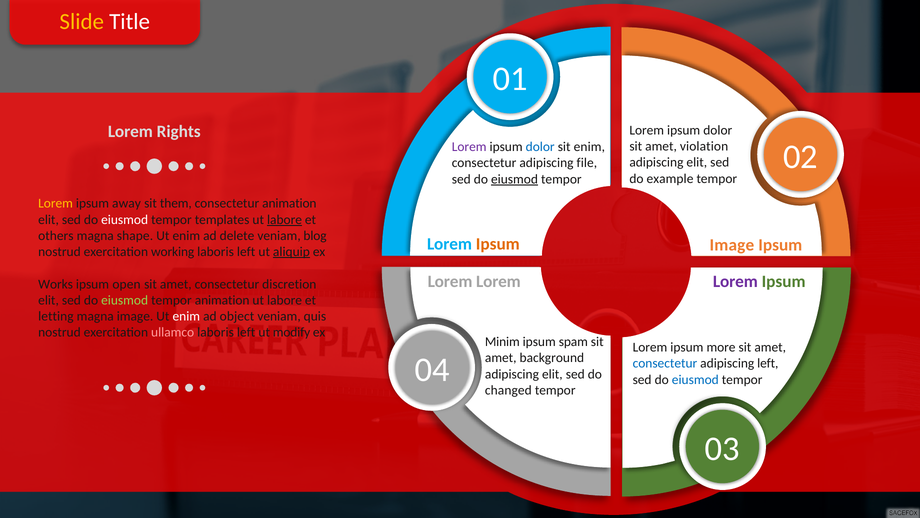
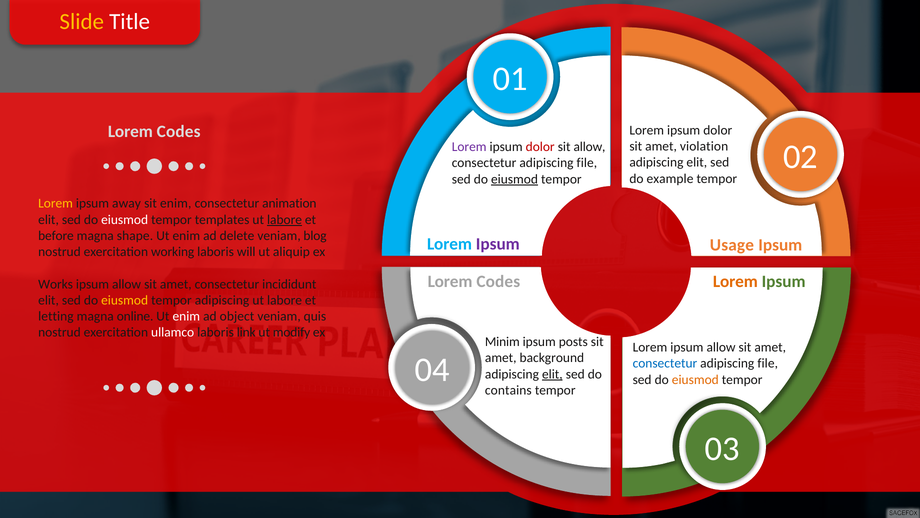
Rights: Rights -> Codes (179, 131)
dolor colour: blue -> red (540, 147)
sit enim: enim -> allow (589, 147)
sit them: them -> enim (176, 203)
others: others -> before (56, 235)
Ipsum colour: orange -> purple (498, 244)
Image: Image -> Usage (732, 245)
left: left -> will (246, 252)
aliquip underline: present -> none (291, 252)
Lorem: Lorem -> Codes (498, 281)
Lorem colour: purple -> orange (735, 281)
open: open -> allow (127, 284)
discretion: discretion -> incididunt (289, 284)
eiusmod colour: light green -> yellow (125, 300)
tempor animation: animation -> adipiscing (222, 300)
magna image: image -> online (135, 316)
ullamco colour: pink -> white (173, 332)
left: left -> link (246, 332)
spam: spam -> posts (573, 342)
Lorem ipsum more: more -> allow (721, 347)
left: left -> file (768, 363)
elit underline: none -> present (552, 374)
eiusmod colour: blue -> orange (695, 379)
changed: changed -> contains (508, 390)
